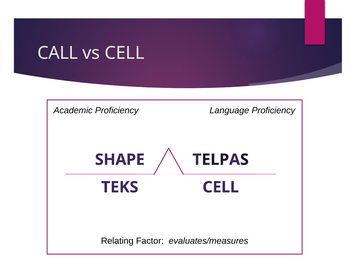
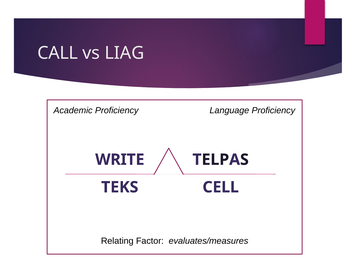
vs CELL: CELL -> LIAG (124, 53)
SHAPE: SHAPE -> WRITE (120, 160)
